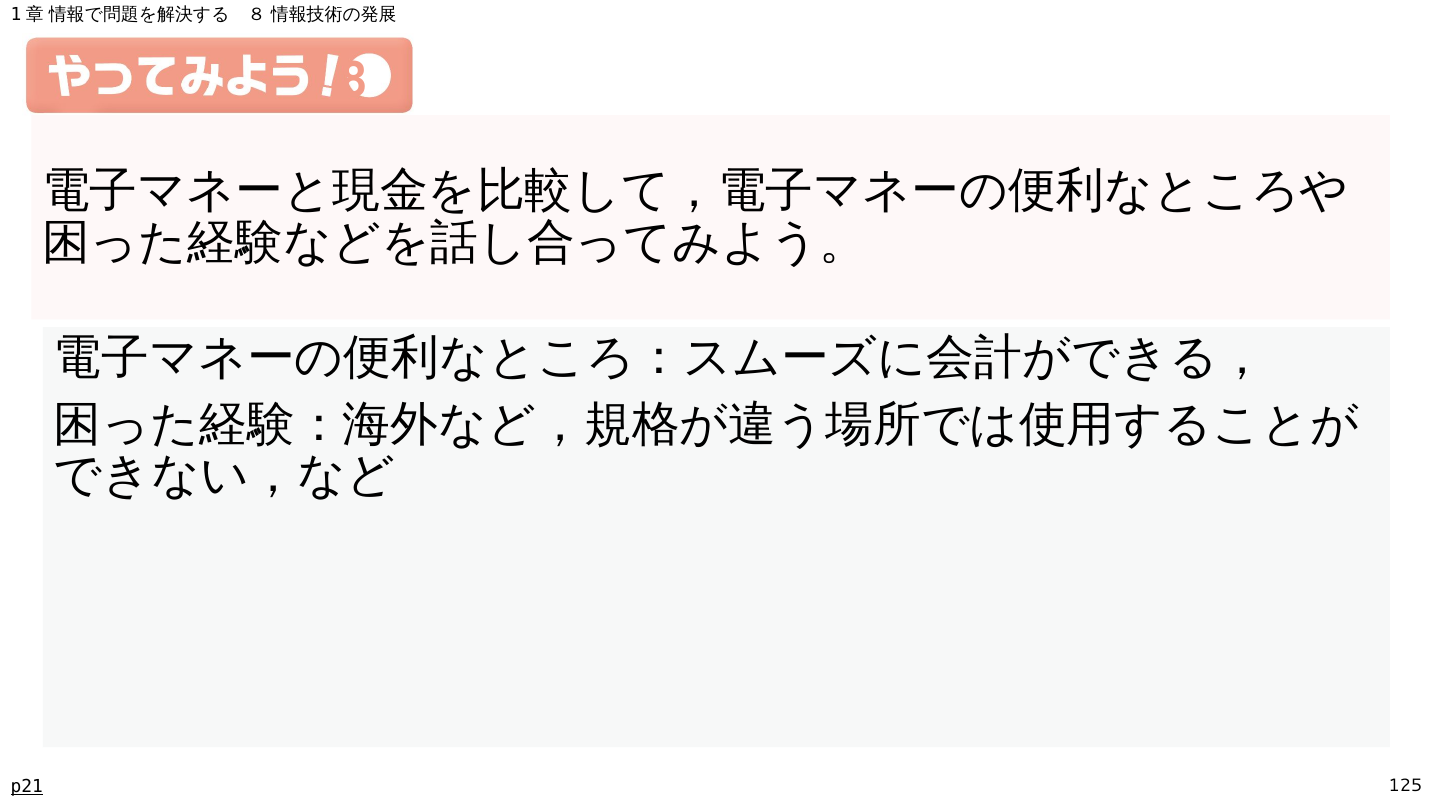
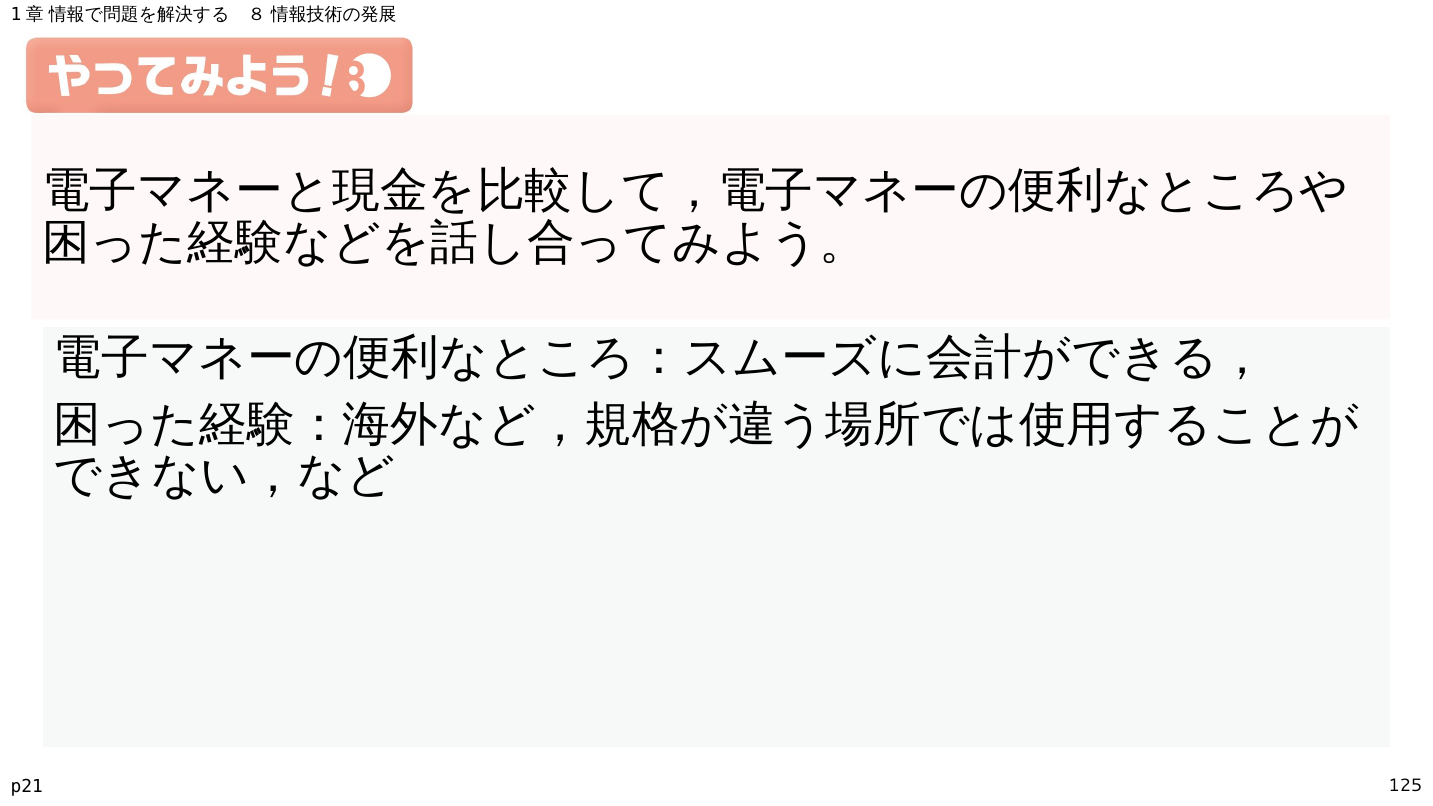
p21 underline: present -> none (27, 786)
